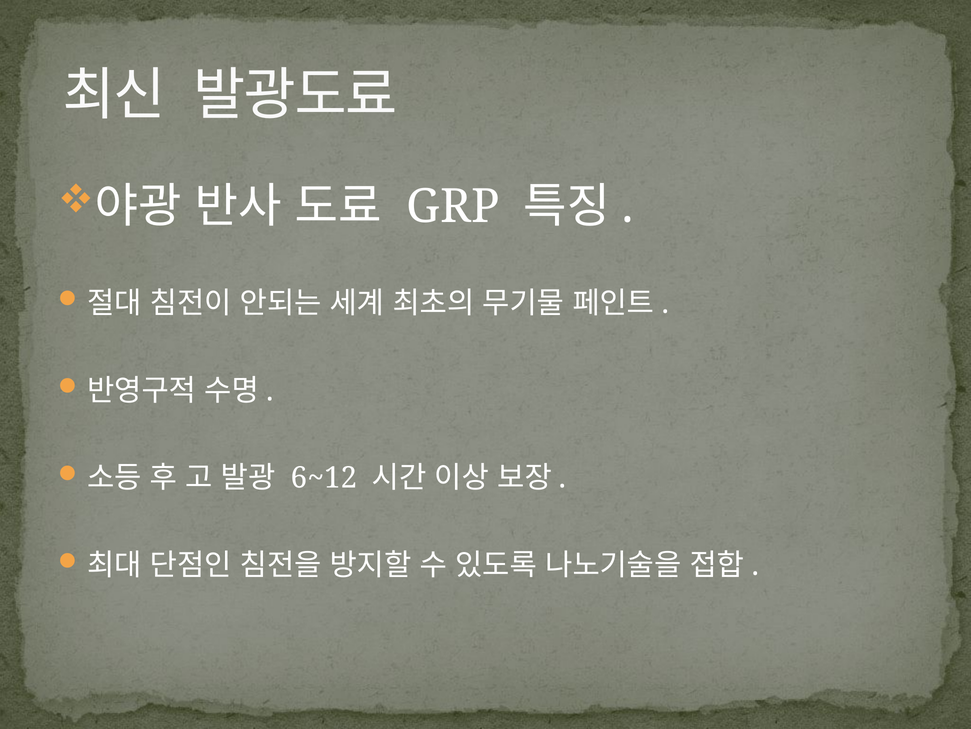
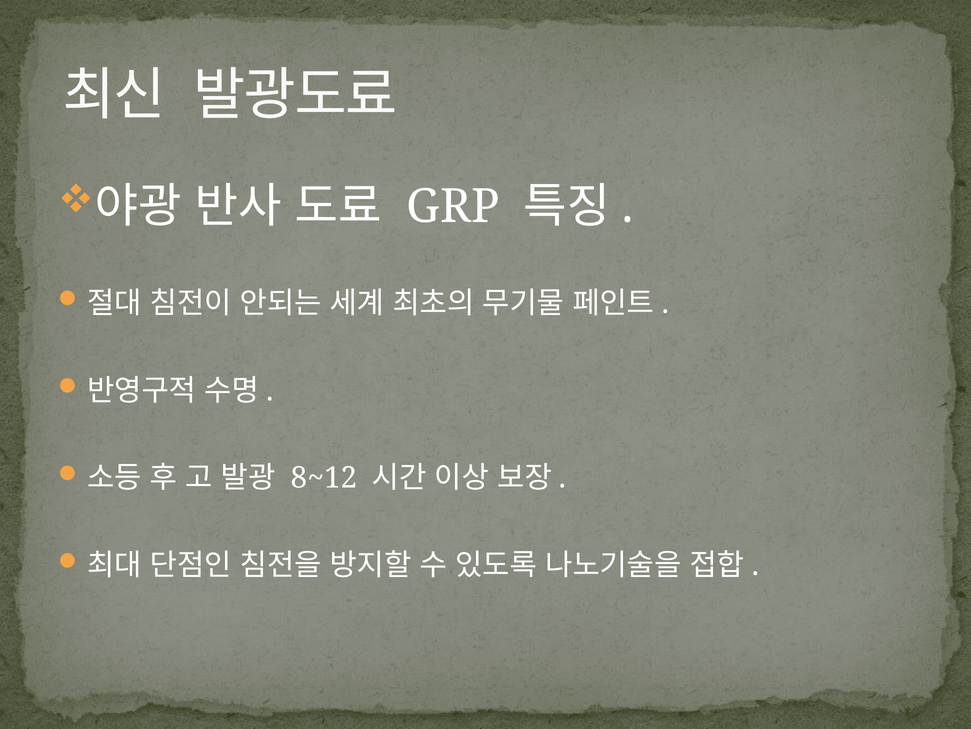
6~12: 6~12 -> 8~12 (324, 478)
